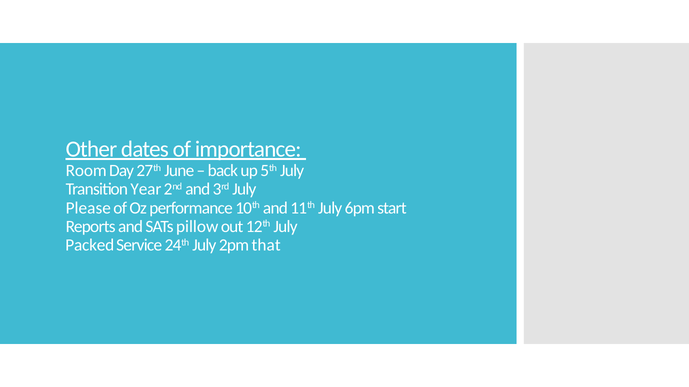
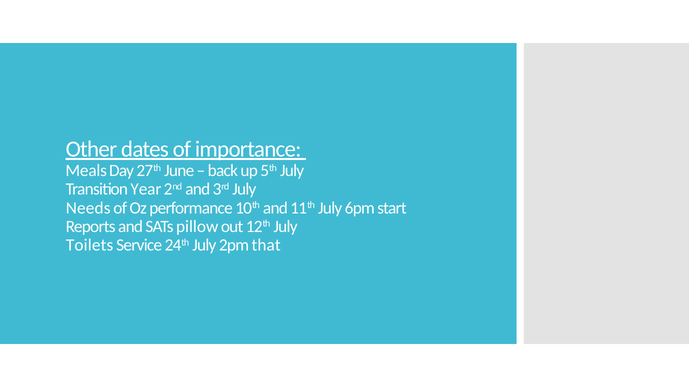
Room: Room -> Meals (86, 171)
Please: Please -> Needs (88, 208)
Packed: Packed -> Toilets (90, 245)
